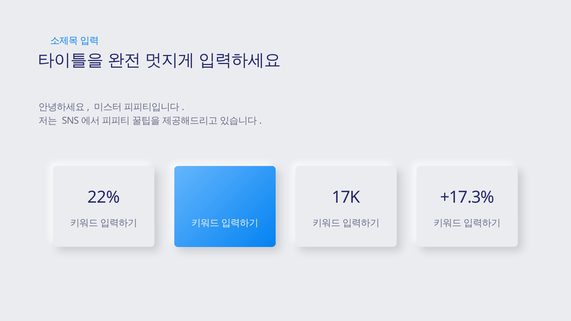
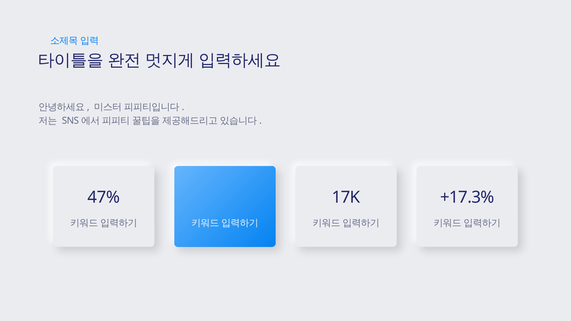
22%: 22% -> 47% (104, 197)
